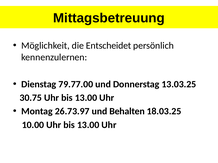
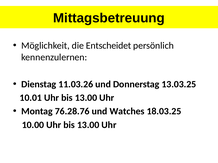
79.77.00: 79.77.00 -> 11.03.26 (76, 85)
30.75: 30.75 -> 10.01 (31, 98)
26.73.97: 26.73.97 -> 76.28.76 (72, 112)
Behalten: Behalten -> Watches (127, 112)
